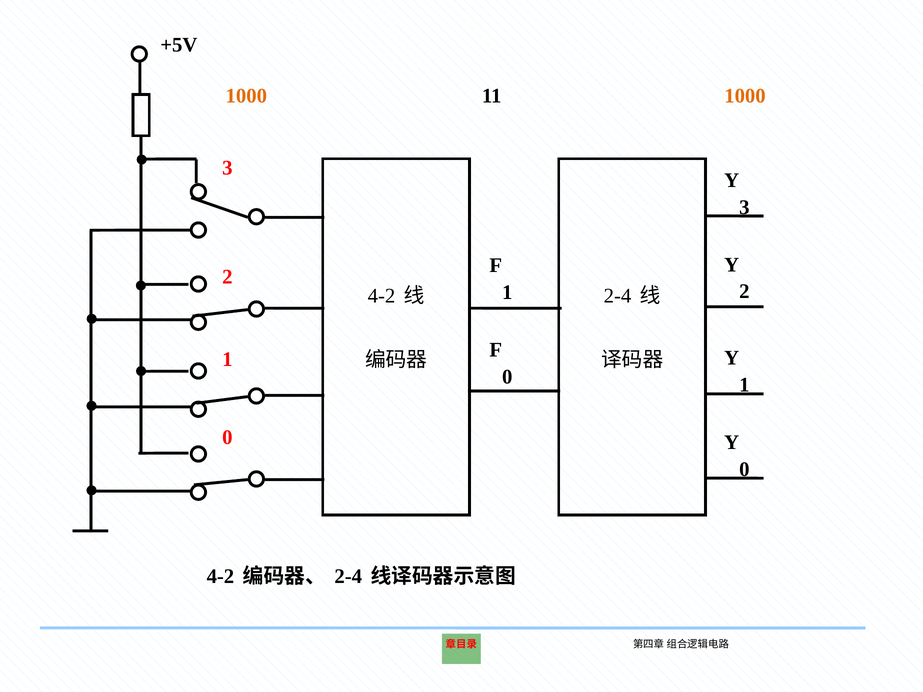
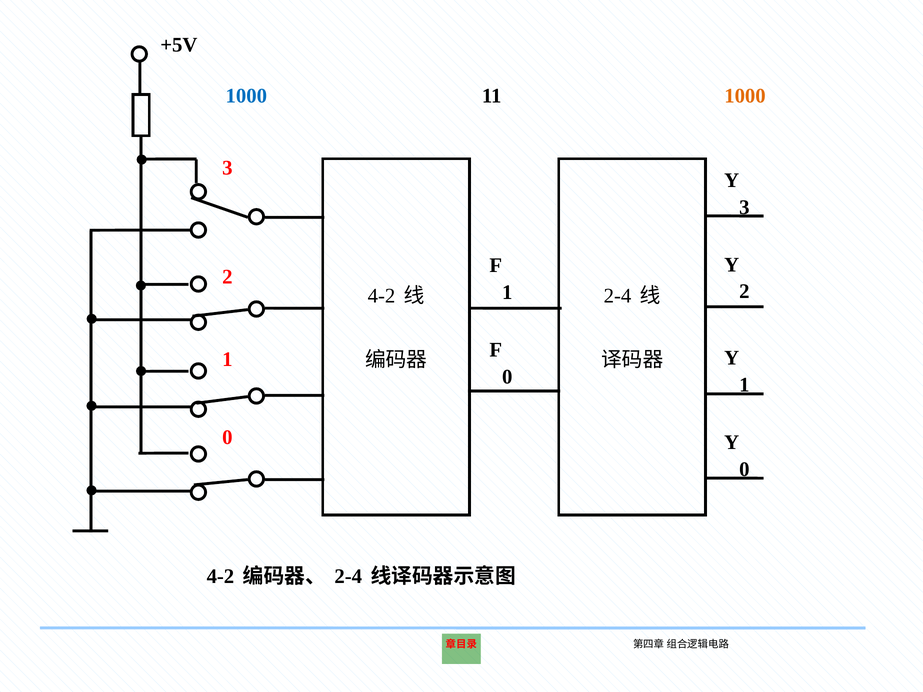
1000 colour: orange -> blue (246, 96)
